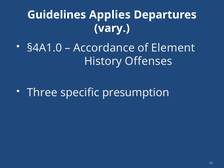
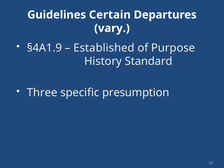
Applies: Applies -> Certain (110, 15)
§4A1.0: §4A1.0 -> §4A1.9 (44, 48)
Accordance: Accordance -> Established (104, 48)
Element: Element -> Purpose (173, 48)
Offenses: Offenses -> Standard (149, 61)
